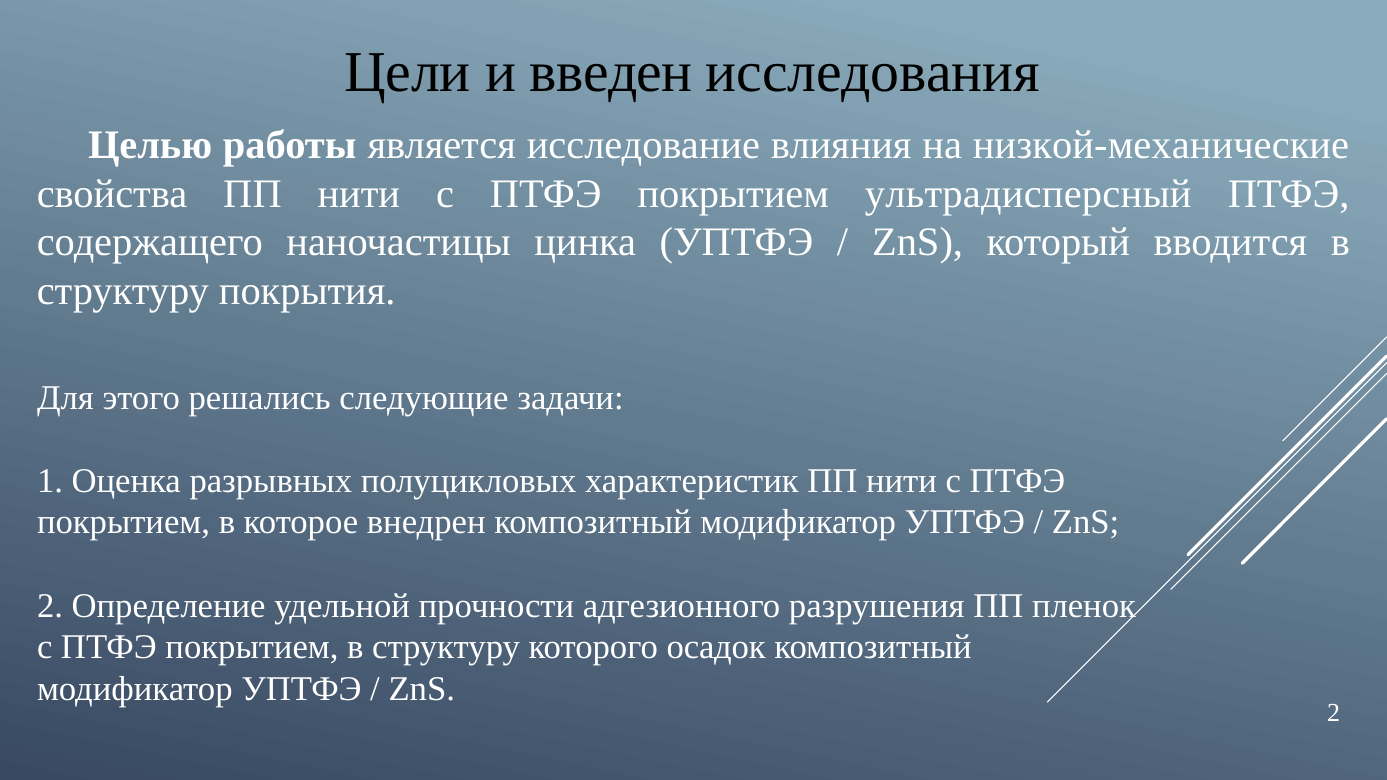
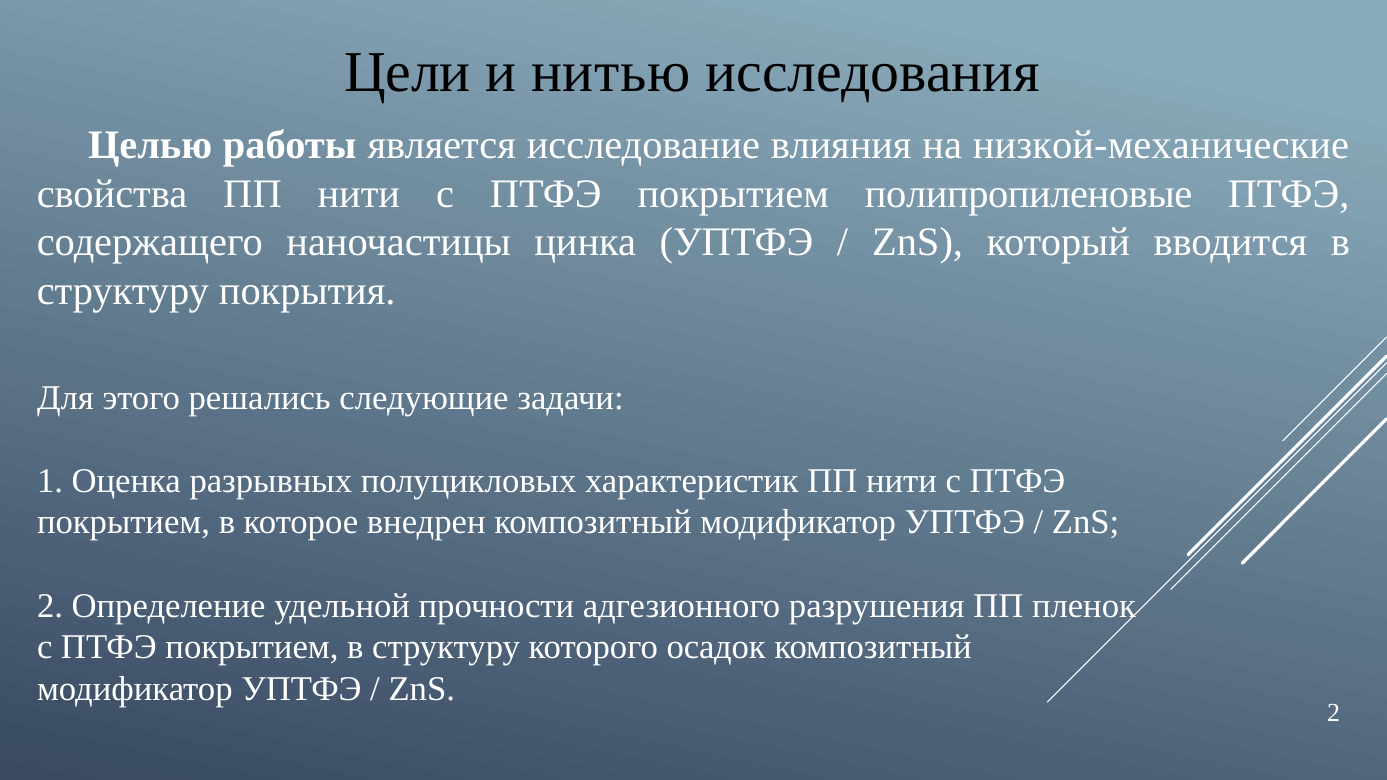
введен: введен -> нитью (611, 72)
ультрадисперсный: ультрадисперсный -> полипропиленовые (1029, 194)
